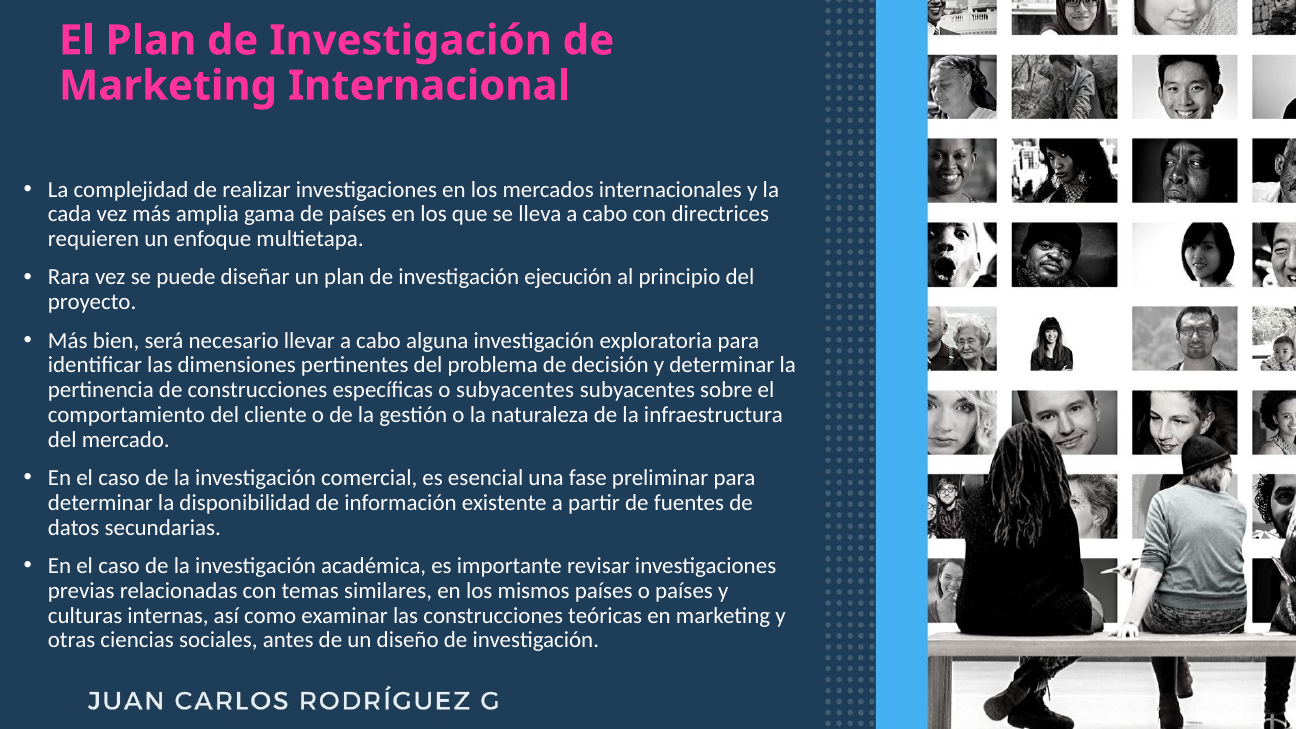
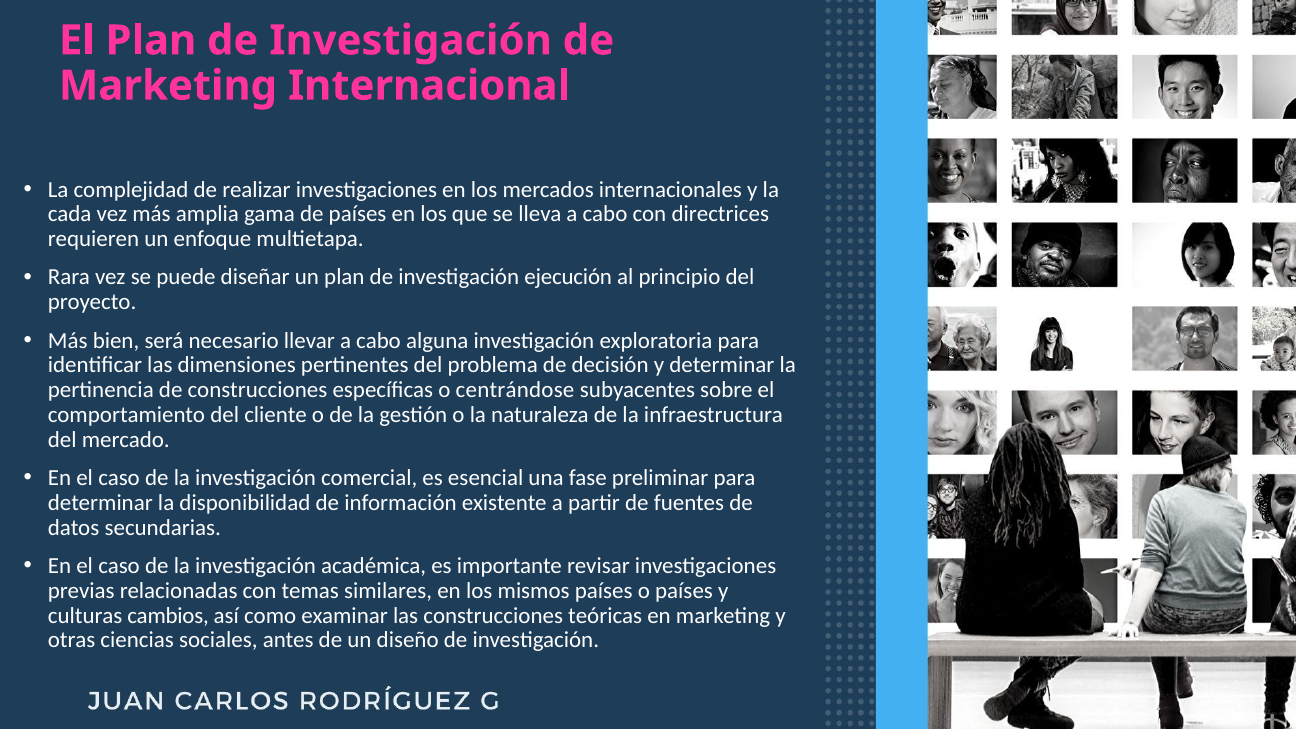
o subyacentes: subyacentes -> centrándose (515, 390)
internas: internas -> cambios (168, 615)
